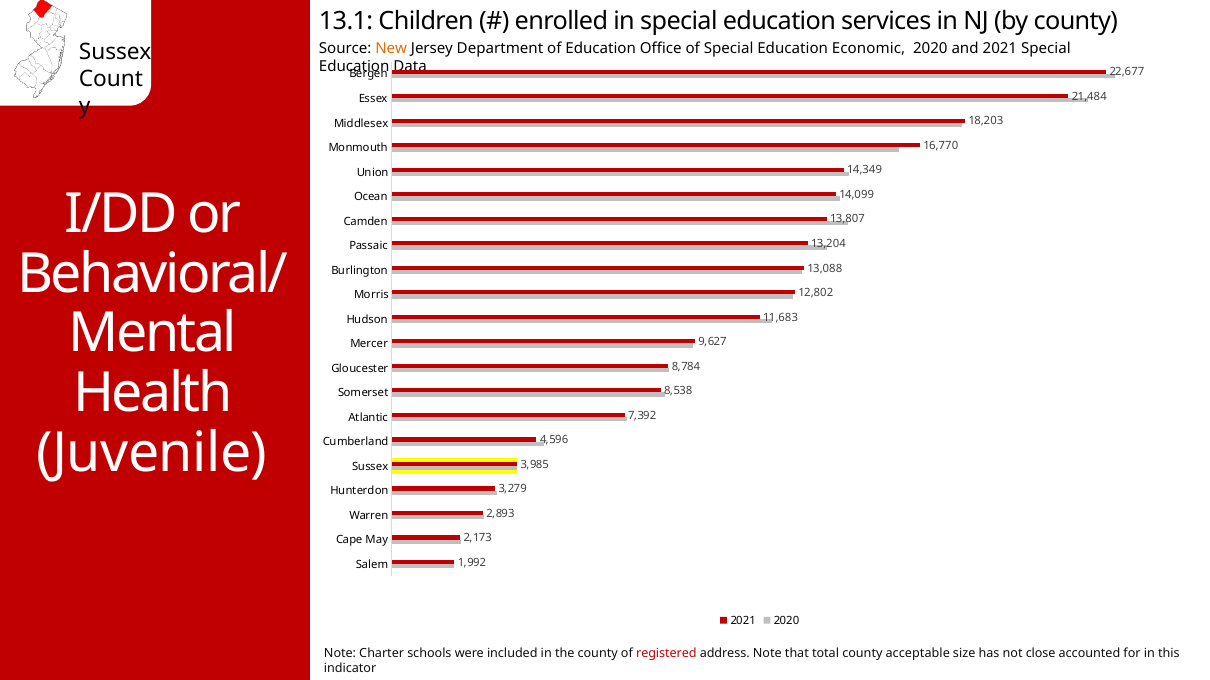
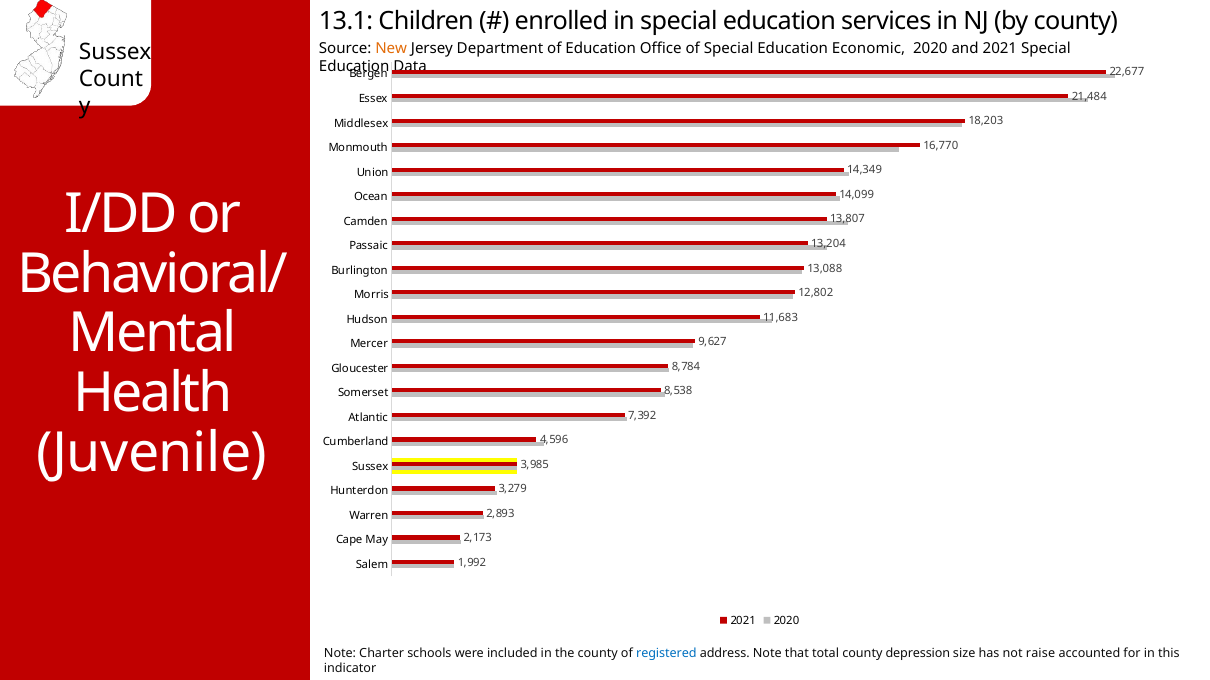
registered colour: red -> blue (666, 654)
acceptable: acceptable -> depression (918, 654)
close: close -> raise (1041, 654)
